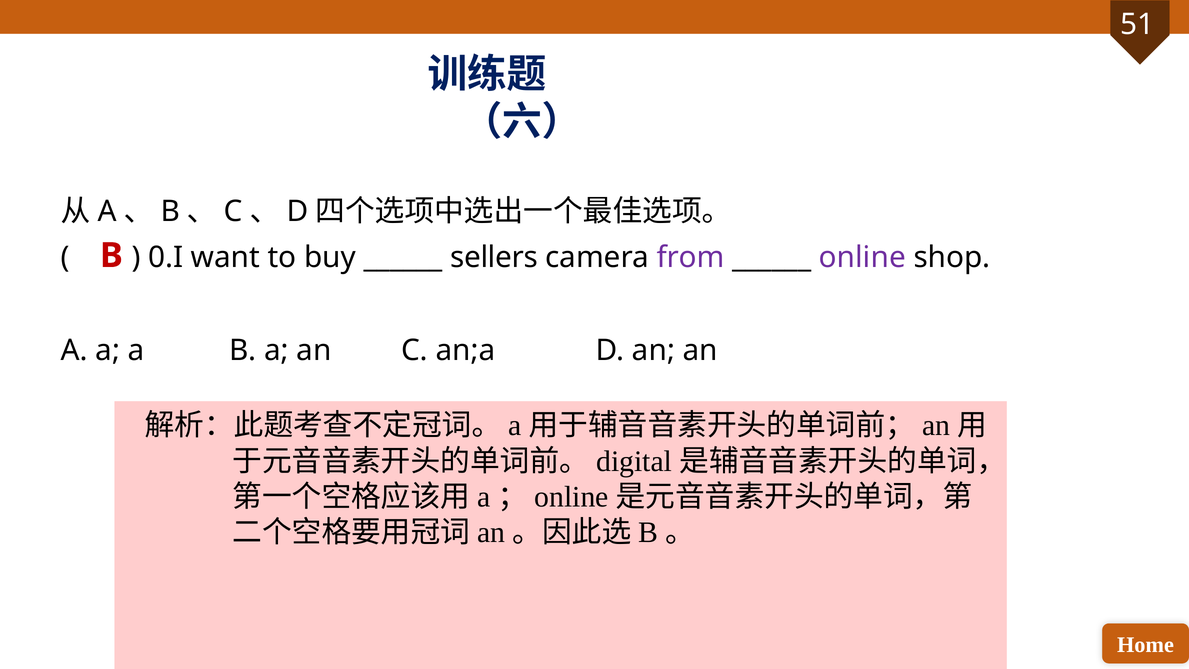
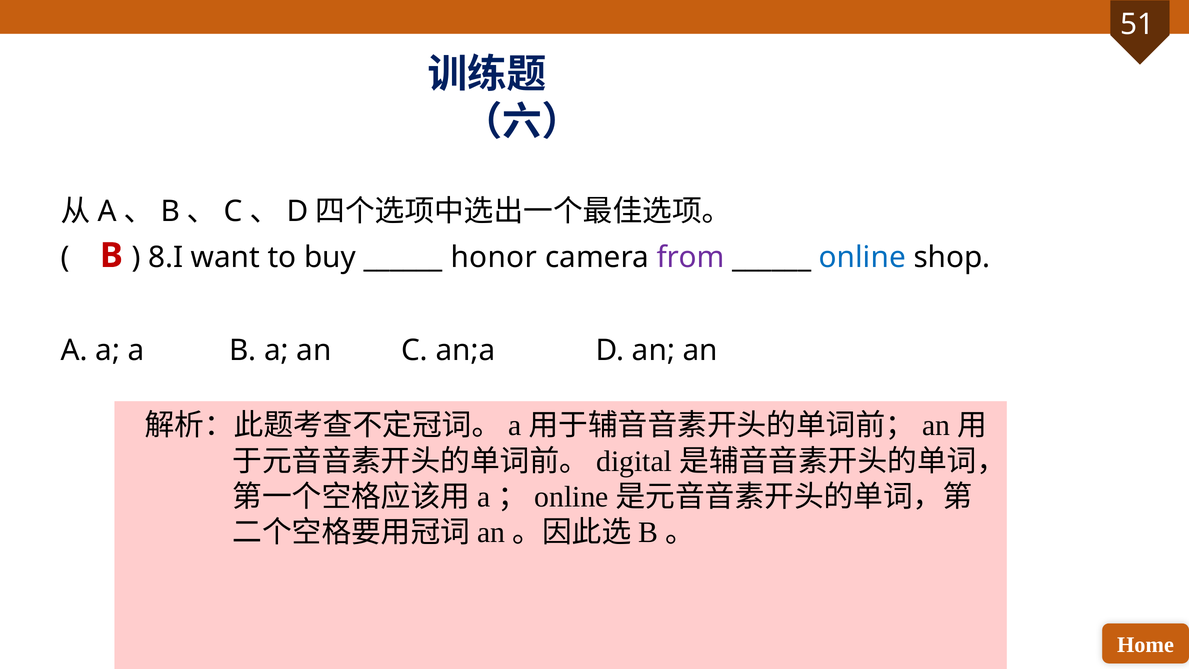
0.I: 0.I -> 8.I (166, 258)
sellers: sellers -> honor (494, 258)
online colour: purple -> blue (862, 258)
